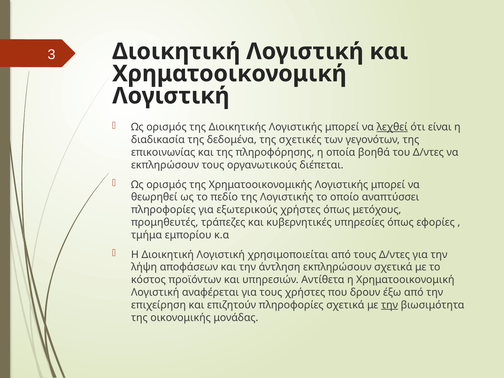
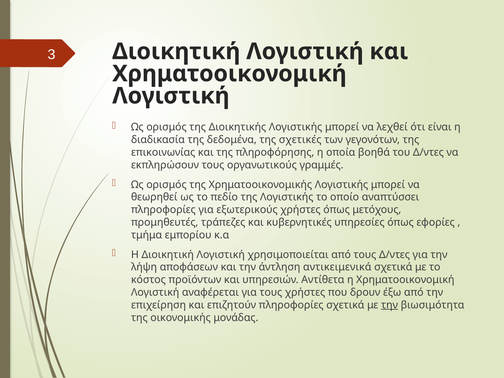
λεχθεί underline: present -> none (392, 127)
διέπεται: διέπεται -> γραμμές (322, 165)
άντληση εκπληρώσουν: εκπληρώσουν -> αντικειμενικά (337, 267)
